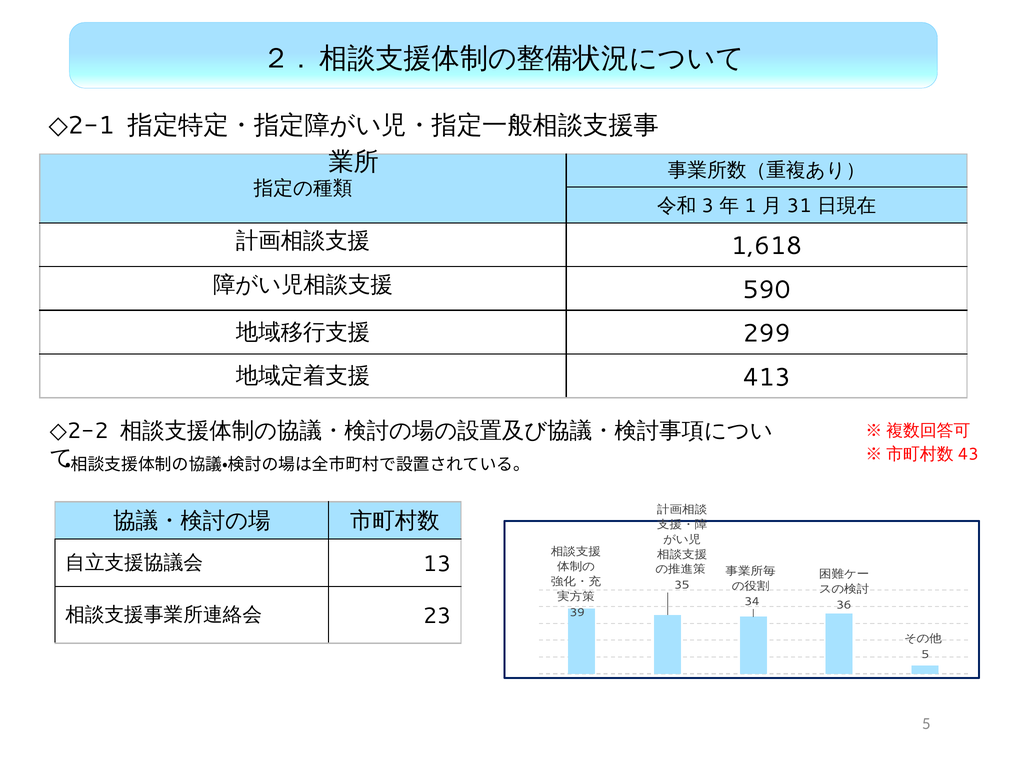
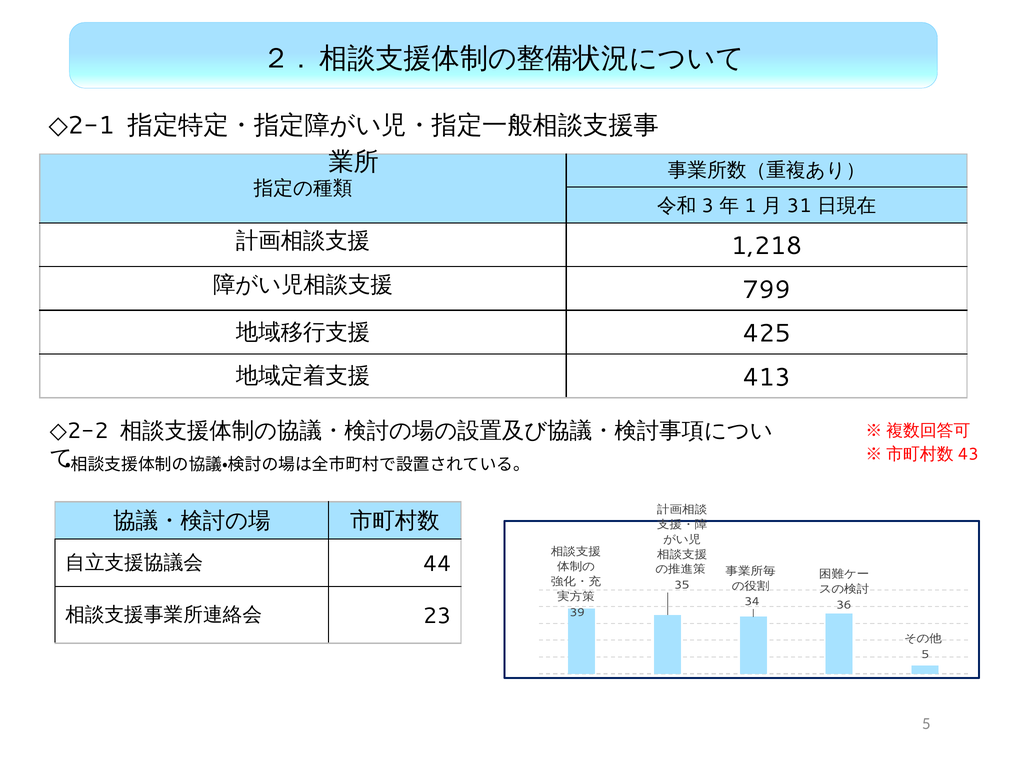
1,618: 1,618 -> 1,218 (767, 246)
590: 590 -> 799 (767, 290)
299: 299 -> 425 (767, 333)
13: 13 -> 44 (437, 564)
